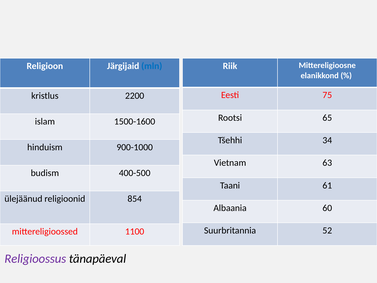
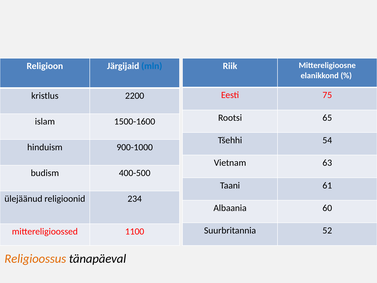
34: 34 -> 54 (327, 140)
854: 854 -> 234 (135, 199)
Religioossus colour: purple -> orange (35, 259)
